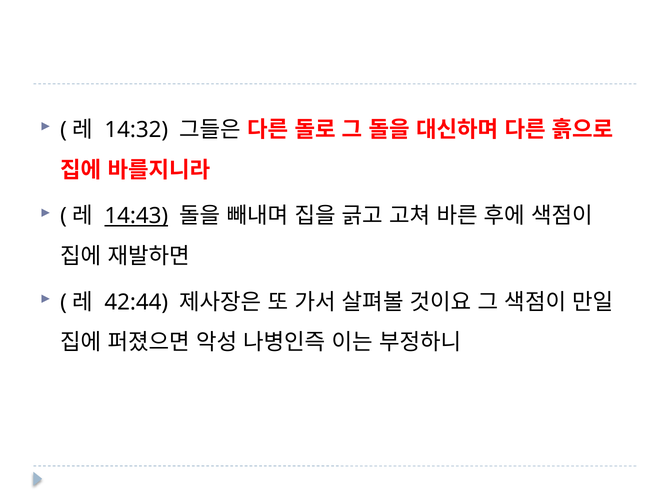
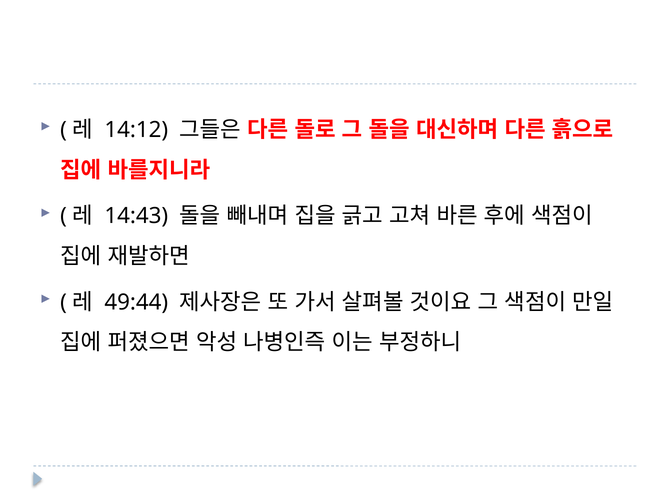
14:32: 14:32 -> 14:12 (136, 130)
14:43 underline: present -> none (136, 216)
42:44: 42:44 -> 49:44 (136, 302)
